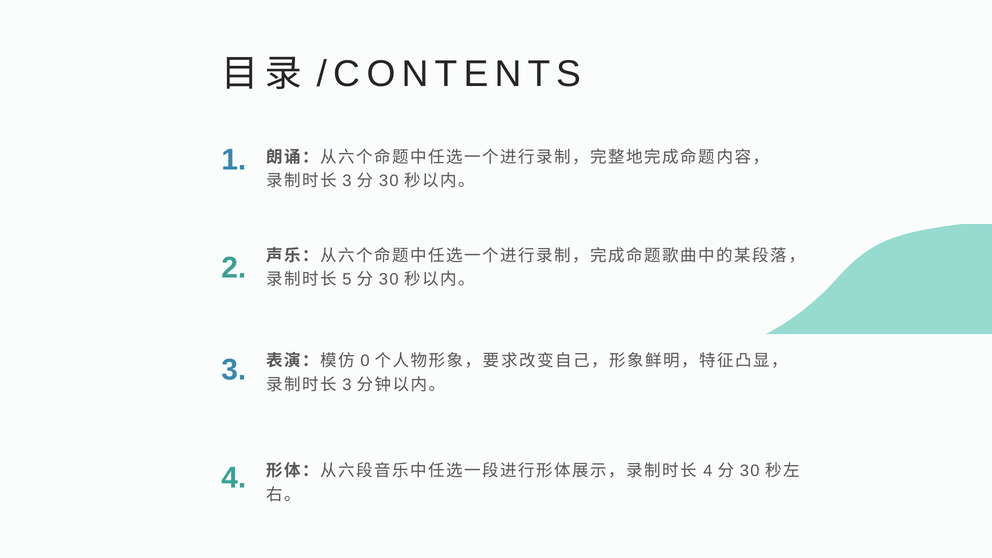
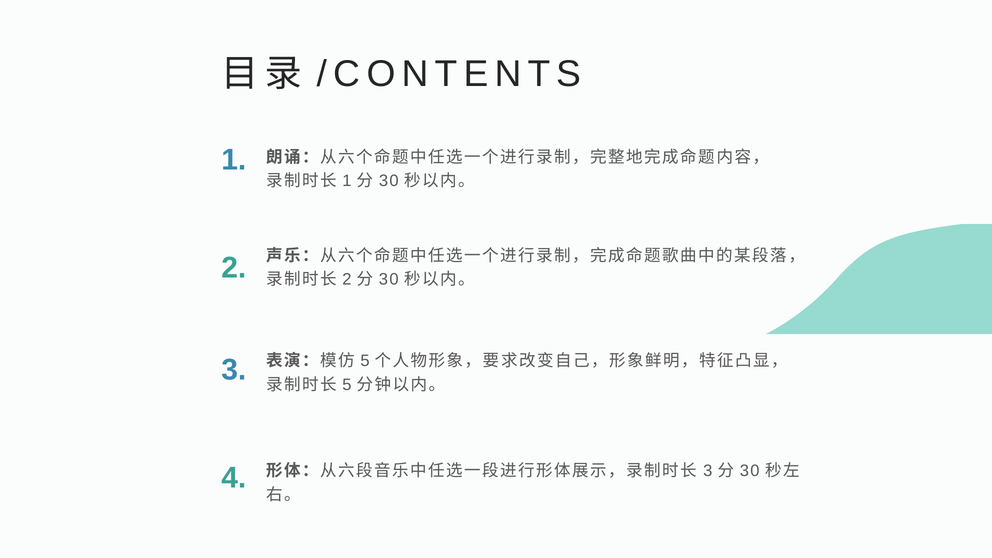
3: 3 -> 1 (347, 181)
5: 5 -> 2 (347, 279)
0: 0 -> 5 (365, 361)
3: 3 -> 5 (347, 385)
4: 4 -> 3 (708, 471)
